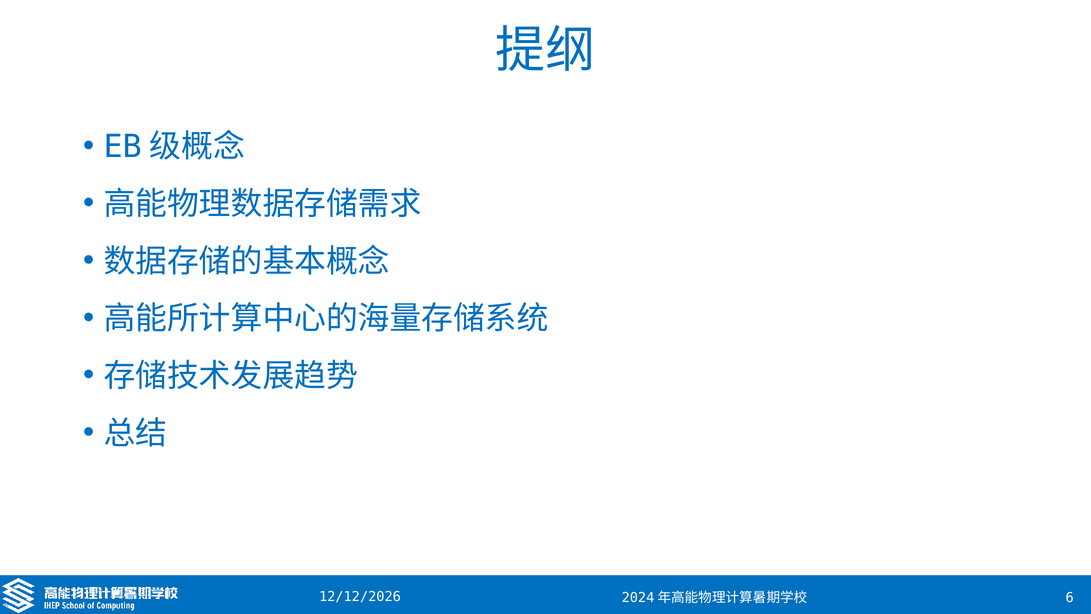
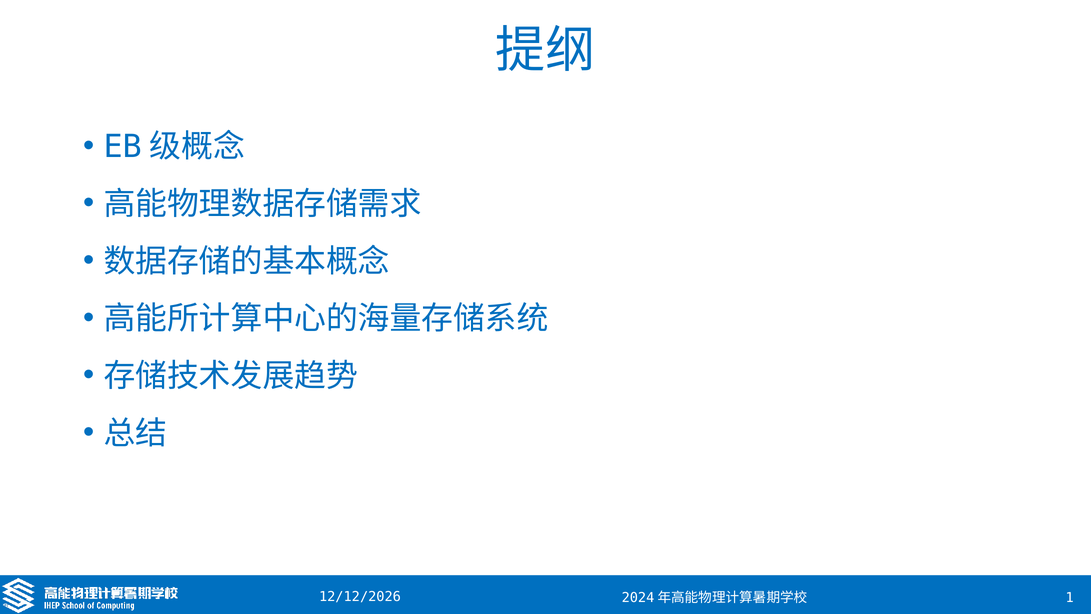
6: 6 -> 1 (1070, 597)
